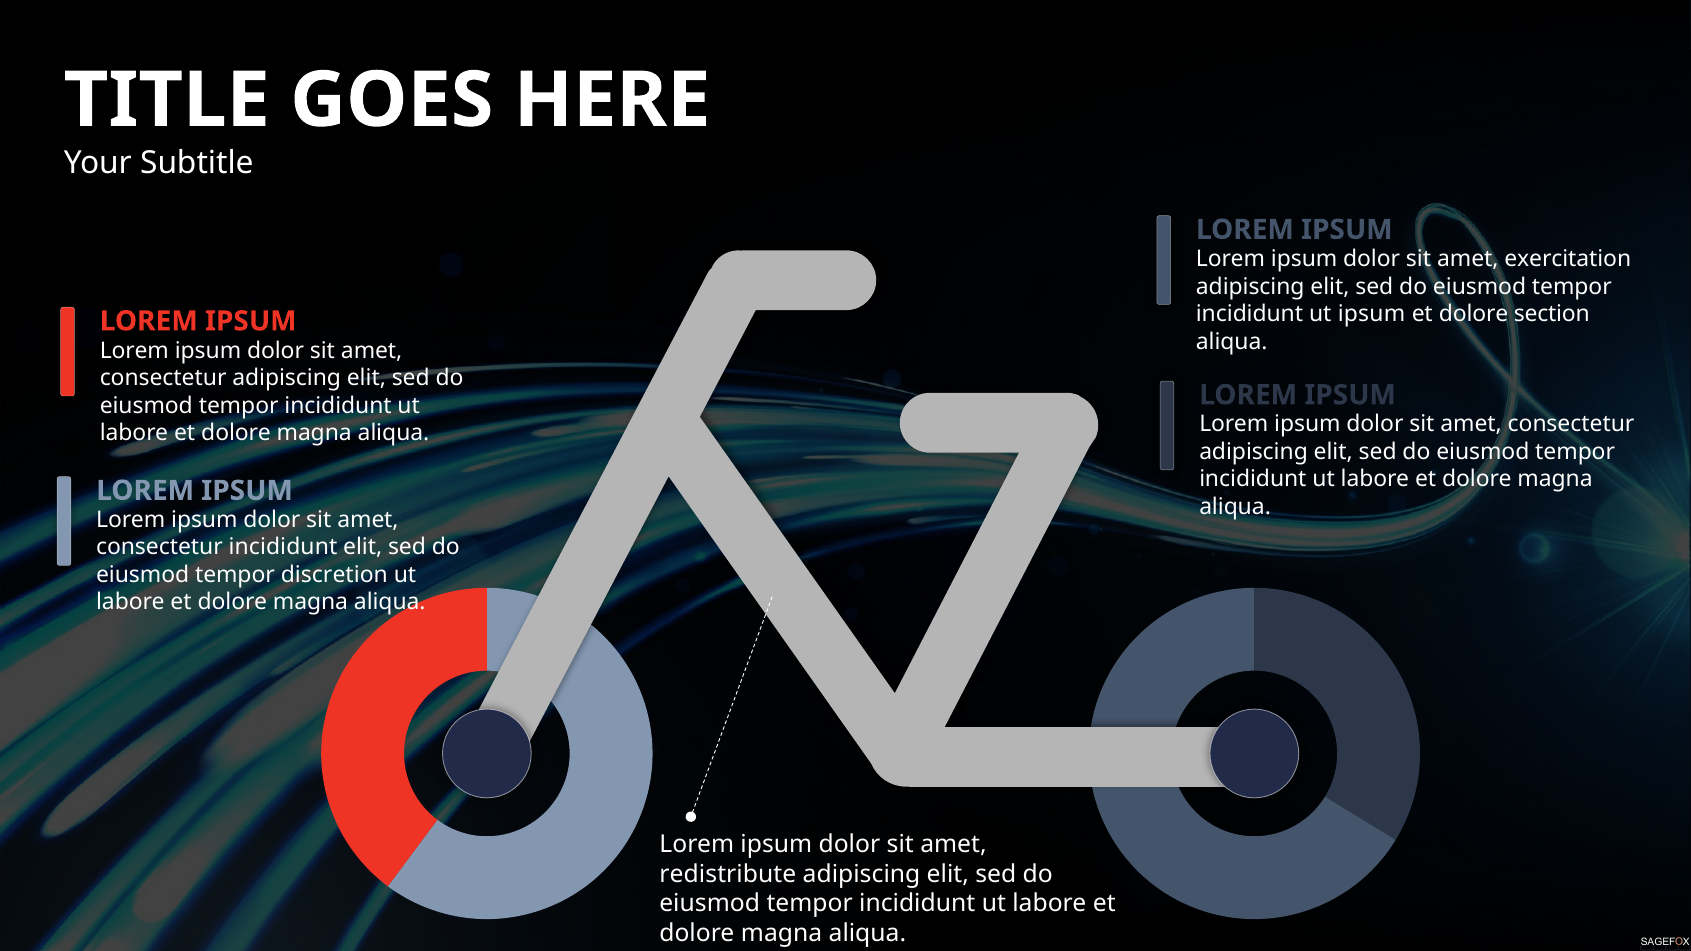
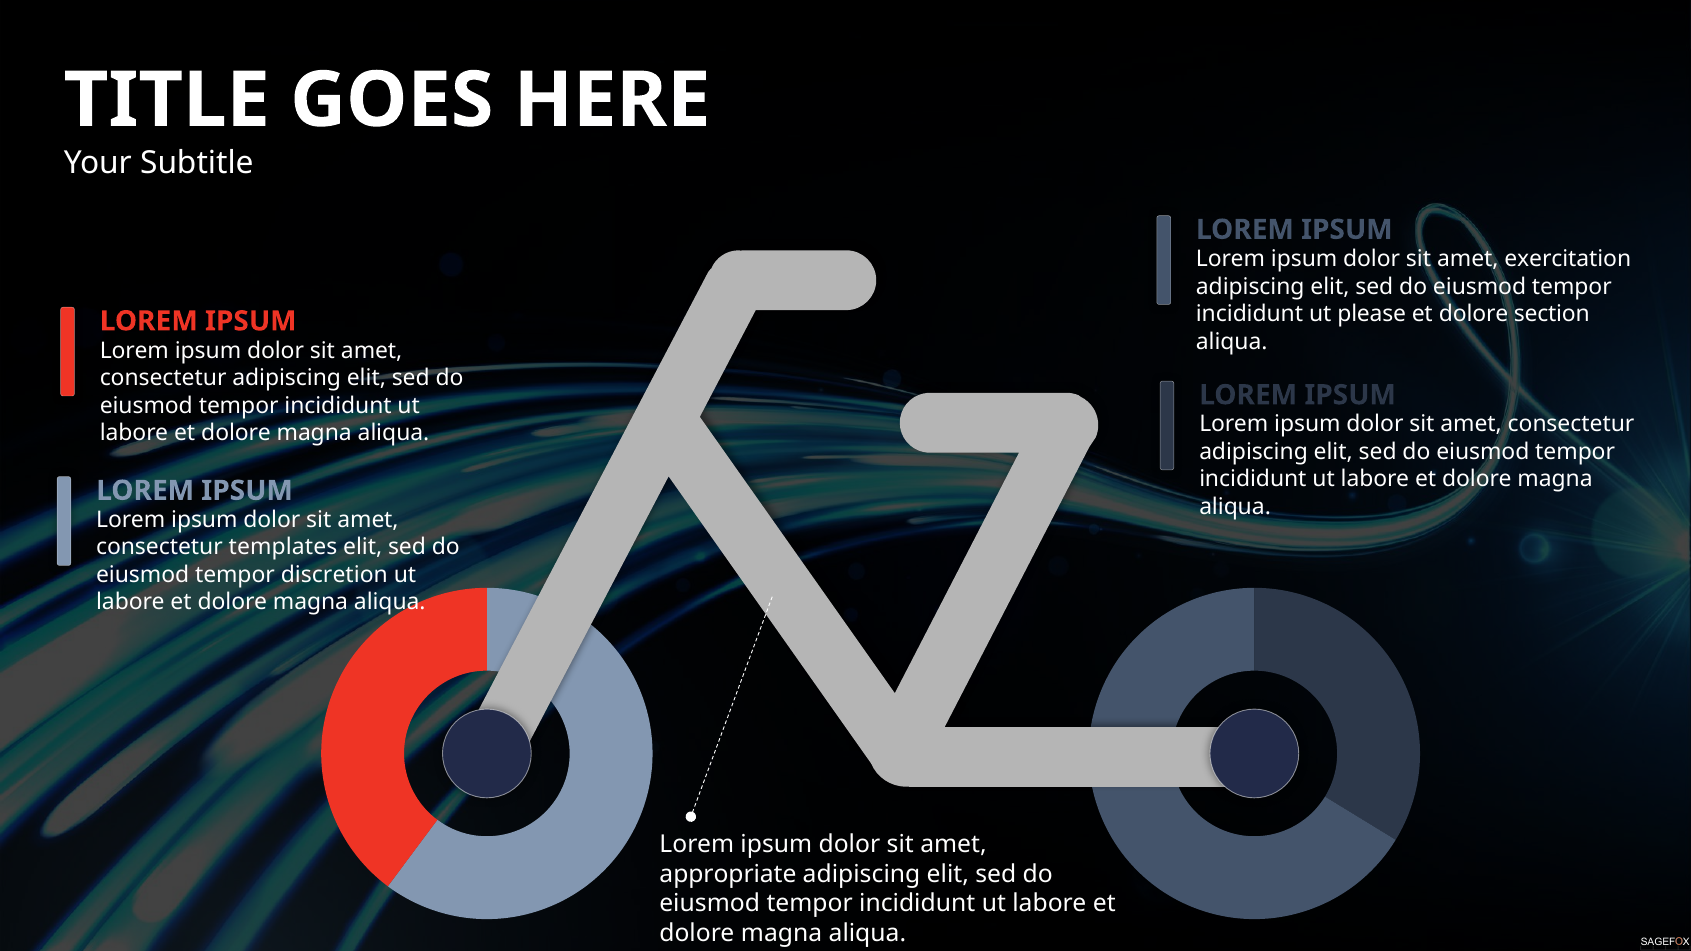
ut ipsum: ipsum -> please (1372, 314)
consectetur incididunt: incididunt -> templates (283, 548)
redistribute: redistribute -> appropriate (728, 874)
